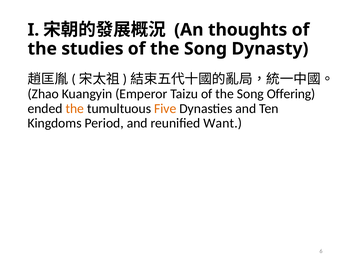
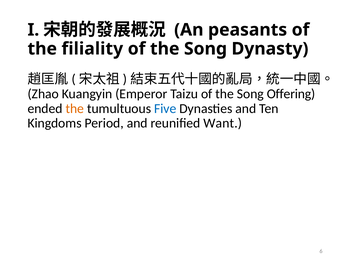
thoughts: thoughts -> peasants (248, 30)
studies: studies -> filiality (92, 49)
Five colour: orange -> blue (165, 108)
